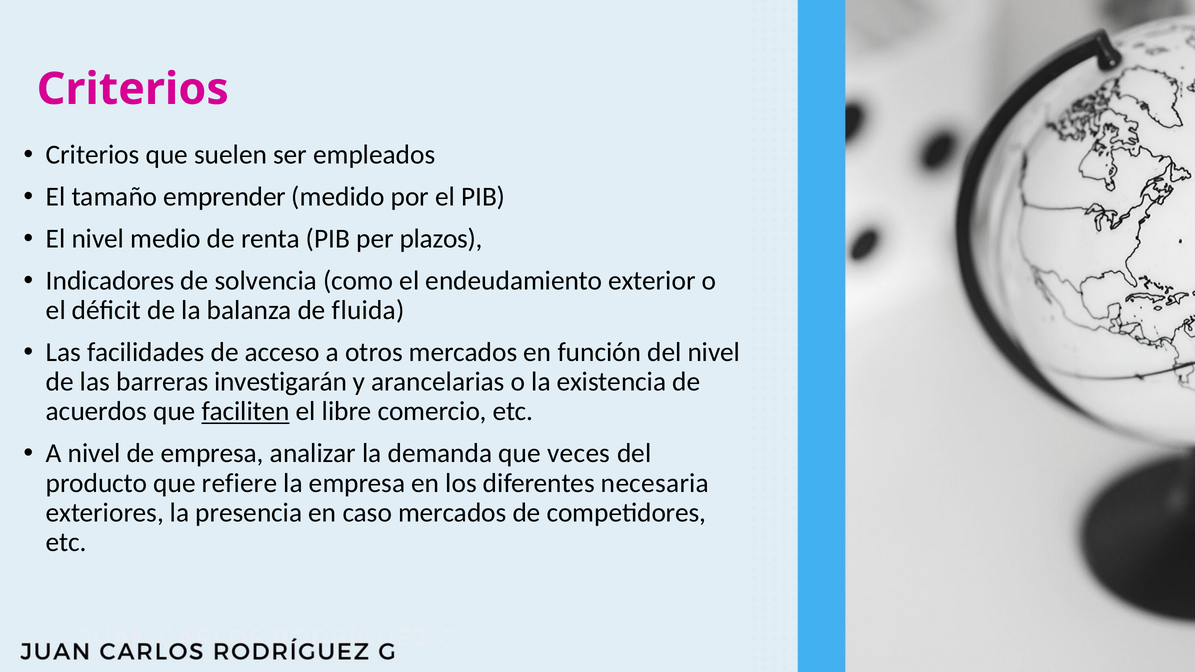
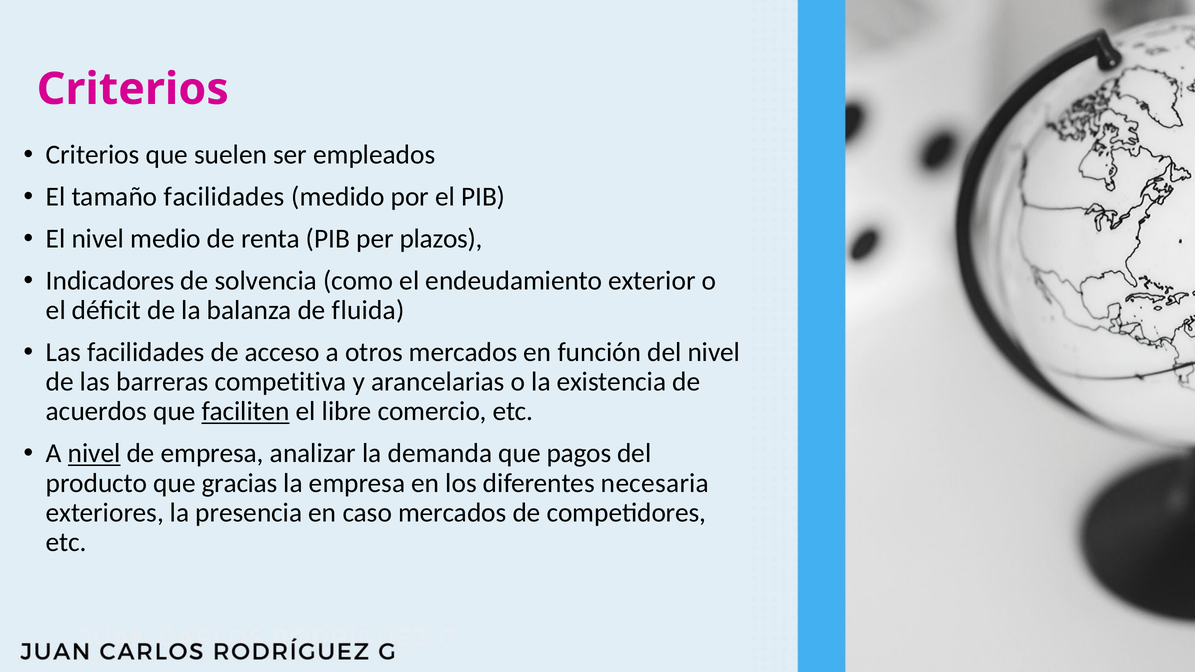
tamaño emprender: emprender -> facilidades (224, 197)
investigarán: investigarán -> competitiva (281, 382)
nivel underline: none -> present (94, 454)
veces: veces -> pagos (579, 454)
refiere: refiere -> gracias (240, 483)
